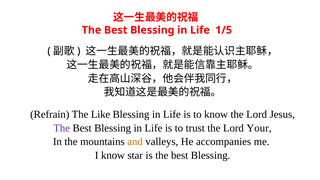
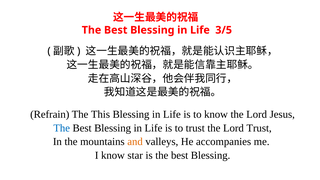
1/5: 1/5 -> 3/5 (224, 30)
Like: Like -> This (101, 114)
The colour: purple -> blue (62, 128)
Lord Your: Your -> Trust (259, 128)
